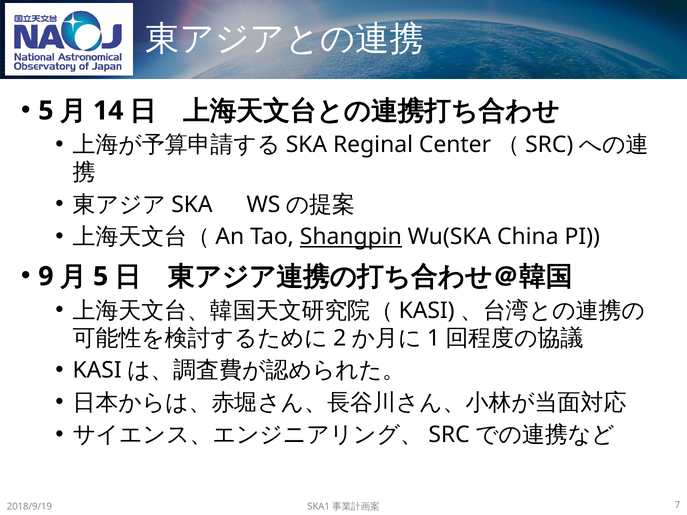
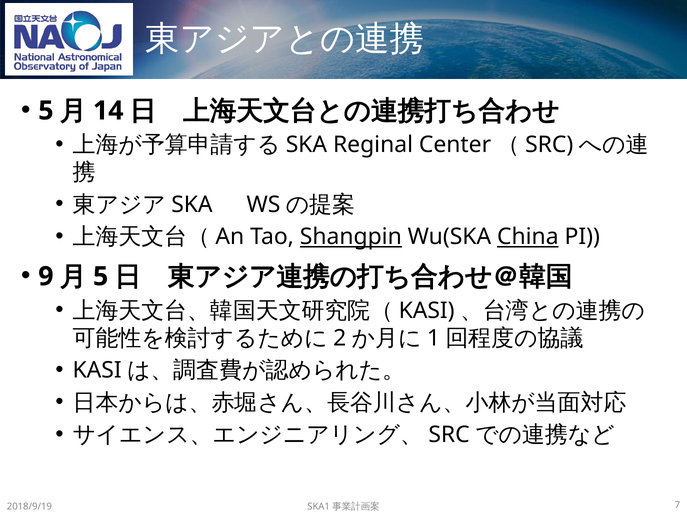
China underline: none -> present (528, 237)
